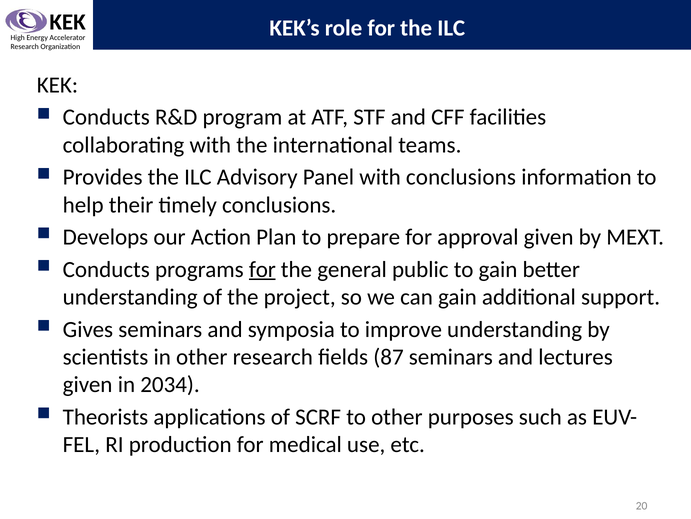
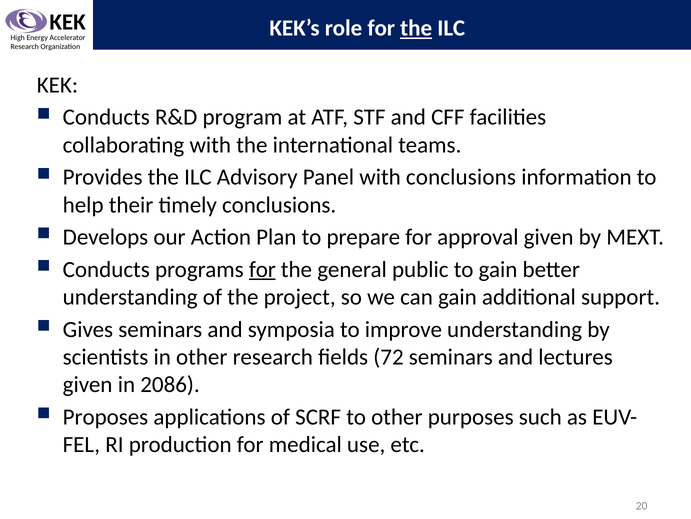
the underline: none -> present (416, 28)
87: 87 -> 72 (389, 357)
2034: 2034 -> 2086 (170, 384)
Theorists: Theorists -> Proposes (105, 416)
